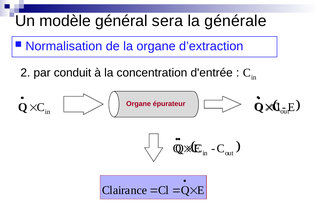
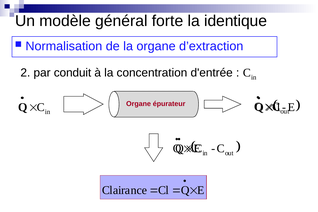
sera: sera -> forte (168, 21)
générale: générale -> identique (236, 21)
